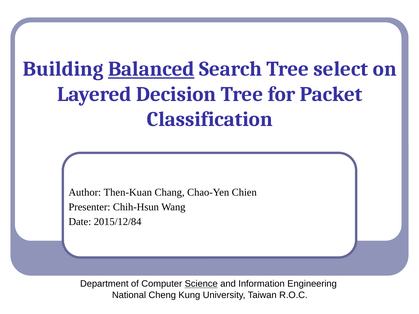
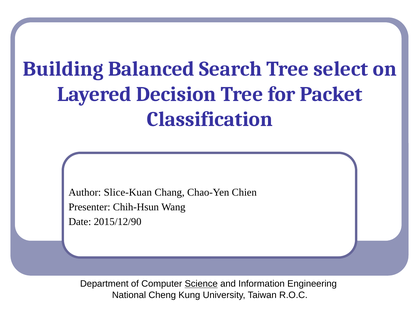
Balanced underline: present -> none (151, 69)
Then-Kuan: Then-Kuan -> Slice-Kuan (128, 193)
2015/12/84: 2015/12/84 -> 2015/12/90 (118, 222)
